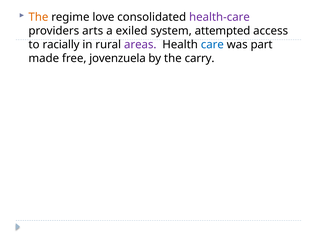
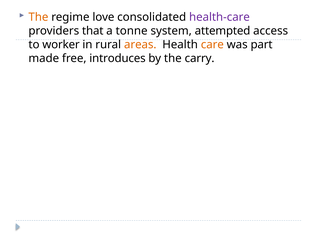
arts: arts -> that (93, 31)
exiled: exiled -> tonne (132, 31)
racially: racially -> worker (61, 45)
areas colour: purple -> orange (140, 45)
care colour: blue -> orange (212, 45)
jovenzuela: jovenzuela -> introduces (118, 58)
